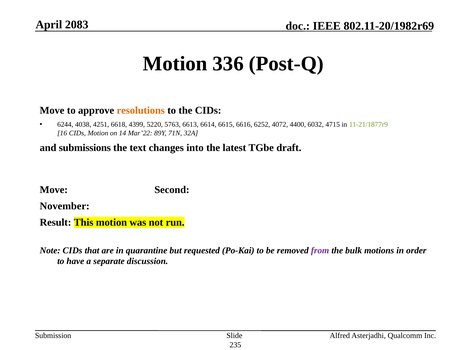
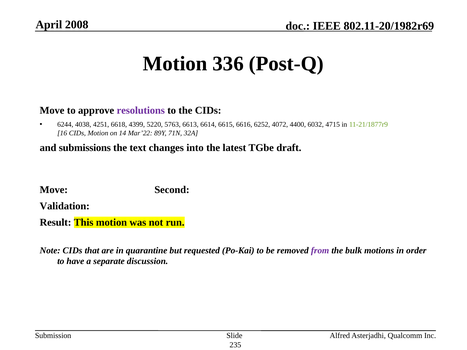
2083: 2083 -> 2008 (77, 25)
resolutions colour: orange -> purple (141, 110)
November: November -> Validation (65, 206)
